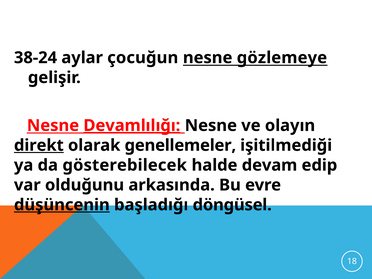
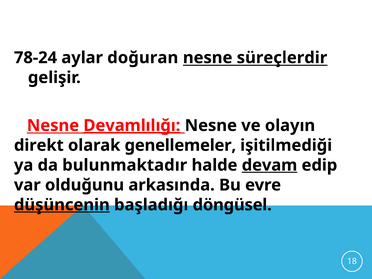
38-24: 38-24 -> 78-24 (36, 58)
çocuğun: çocuğun -> doğuran (143, 58)
gözlemeye: gözlemeye -> süreçlerdir (282, 58)
direkt underline: present -> none (39, 145)
gösterebilecek: gösterebilecek -> bulunmaktadır (125, 165)
devam underline: none -> present (270, 165)
